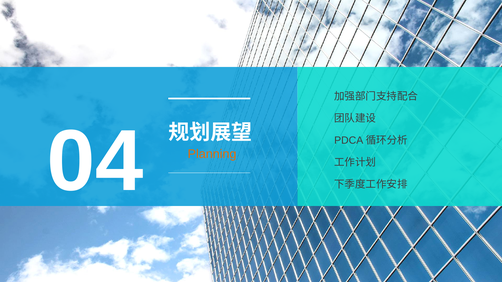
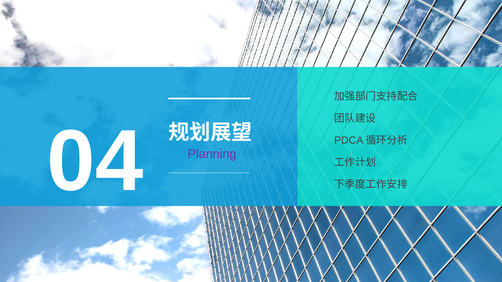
Planning colour: orange -> purple (212, 154)
